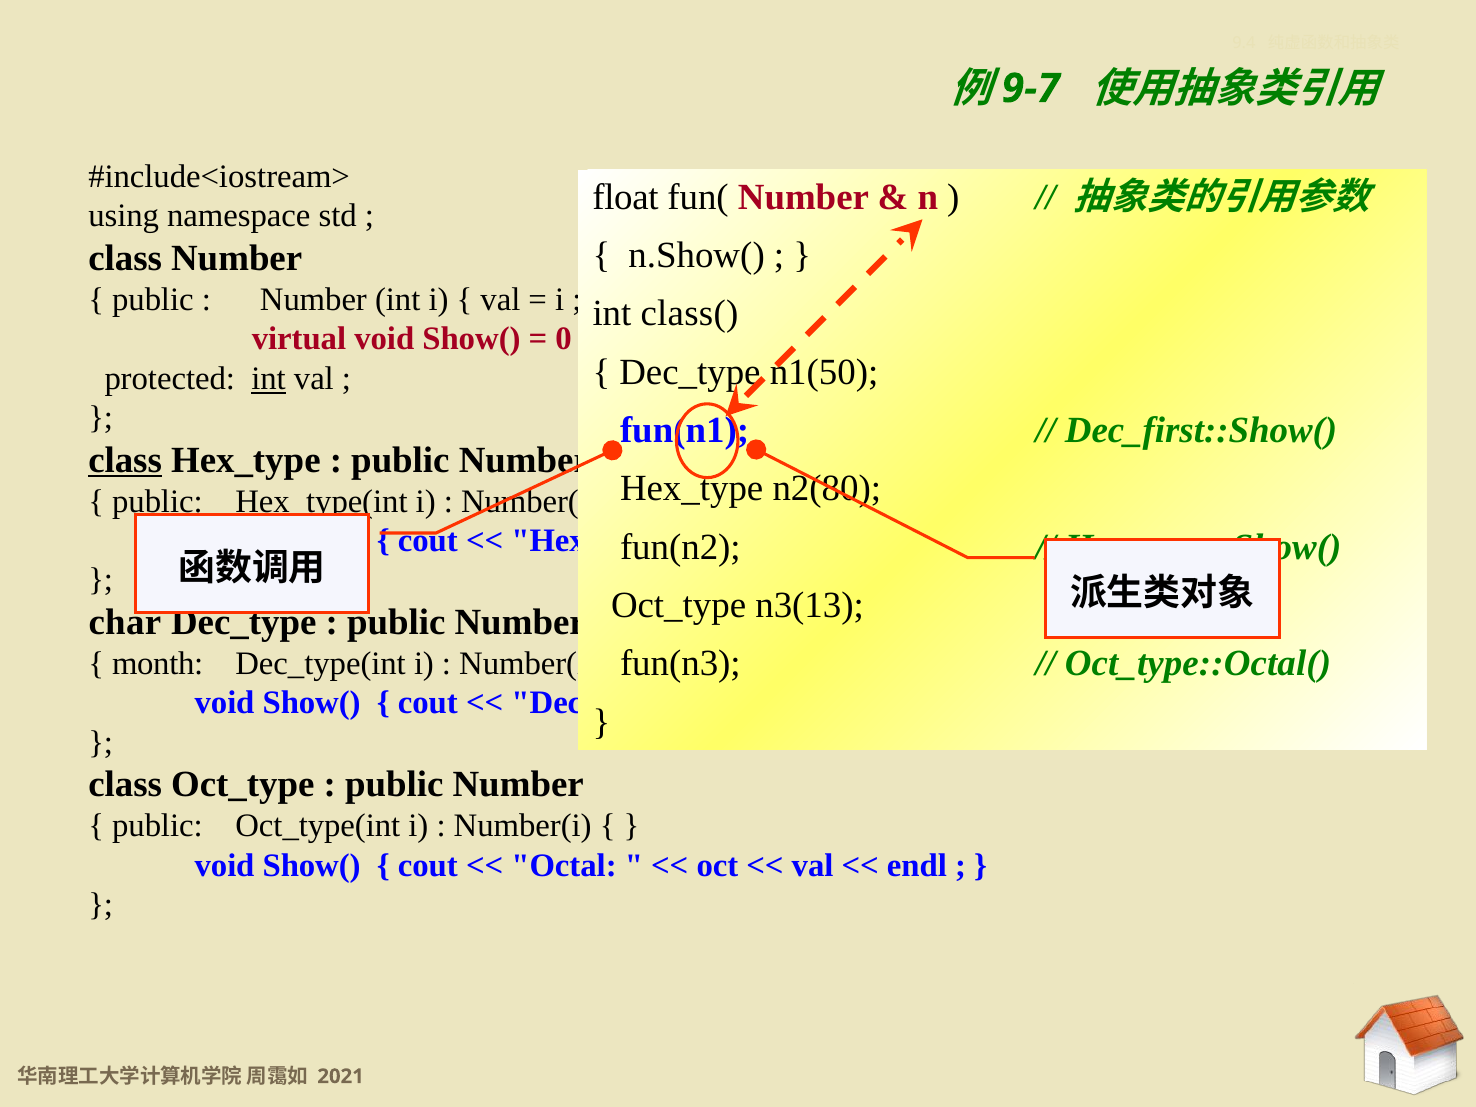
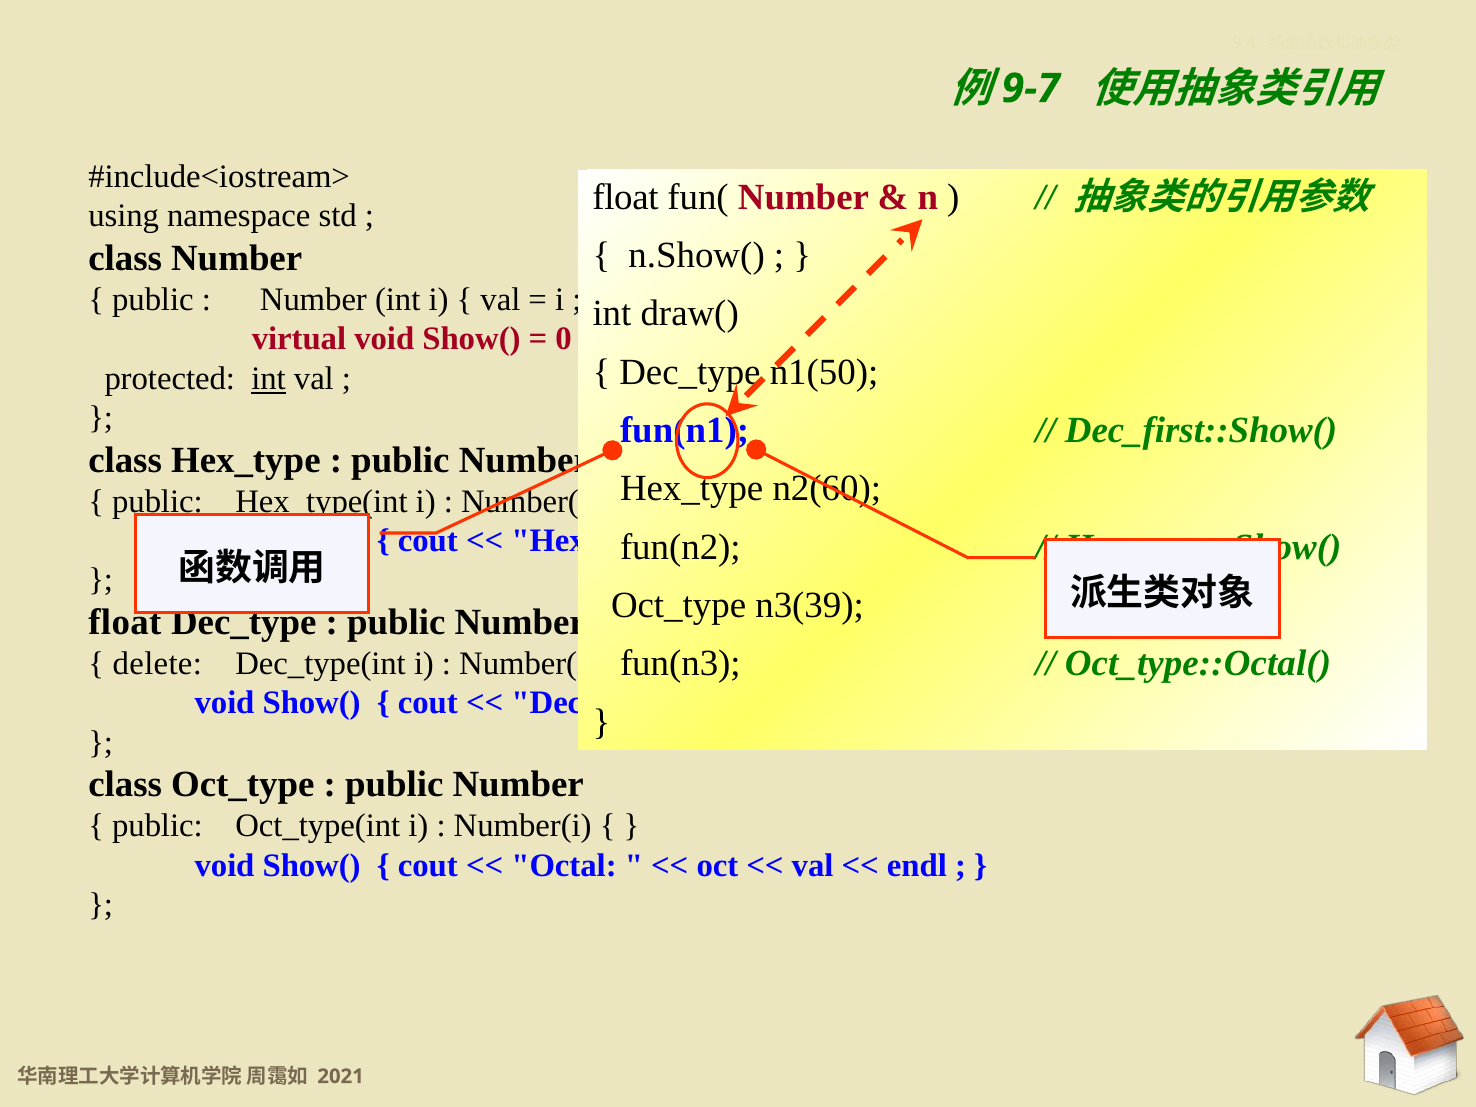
class(: class( -> draw( (690, 314)
class underline: present -> none (125, 460)
n2(80: n2(80 -> n2(60 (827, 489)
n3(13: n3(13 -> n3(39 (810, 605)
char: char -> float (125, 622)
month: month -> delete (157, 664)
